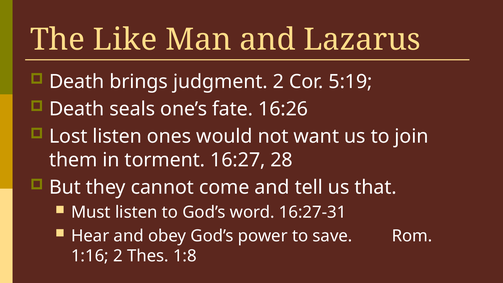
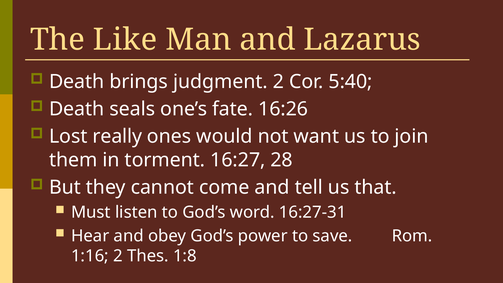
5:19: 5:19 -> 5:40 (350, 82)
Lost listen: listen -> really (117, 136)
